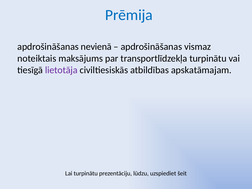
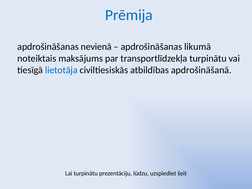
vismaz: vismaz -> likumā (198, 47)
lietotāja colour: purple -> blue (61, 70)
apskatāmajam: apskatāmajam -> apdrošināšanā (201, 70)
